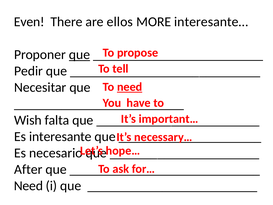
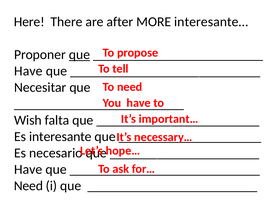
Even: Even -> Here (29, 22)
ellos: ellos -> after (120, 22)
Pedir: Pedir -> Have (28, 71)
need underline: present -> none (130, 87)
After: After -> Have (28, 169)
